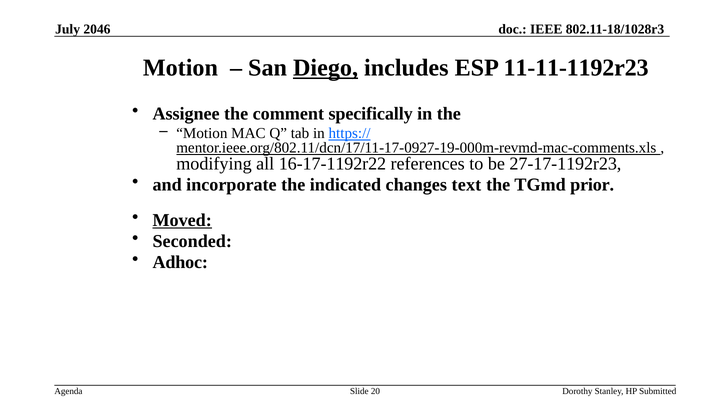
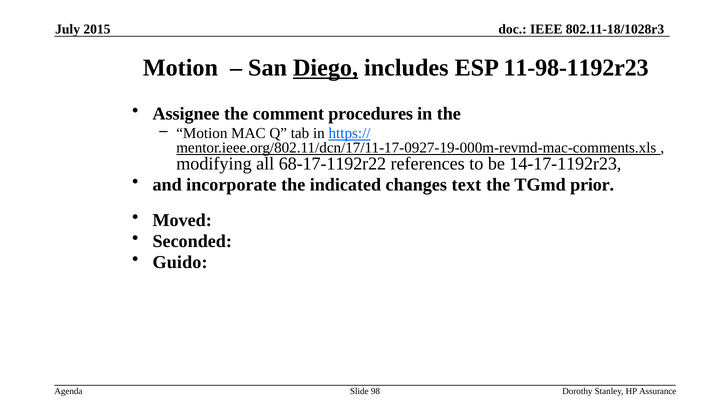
2046: 2046 -> 2015 (97, 29)
11-11-1192r23: 11-11-1192r23 -> 11-98-1192r23 (576, 68)
specifically: specifically -> procedures (371, 113)
16-17-1192r22: 16-17-1192r22 -> 68-17-1192r22 (332, 163)
27-17-1192r23: 27-17-1192r23 -> 14-17-1192r23 (565, 163)
Moved underline: present -> none (182, 220)
Adhoc: Adhoc -> Guido (180, 262)
20: 20 -> 98 (375, 391)
Submitted: Submitted -> Assurance (658, 391)
